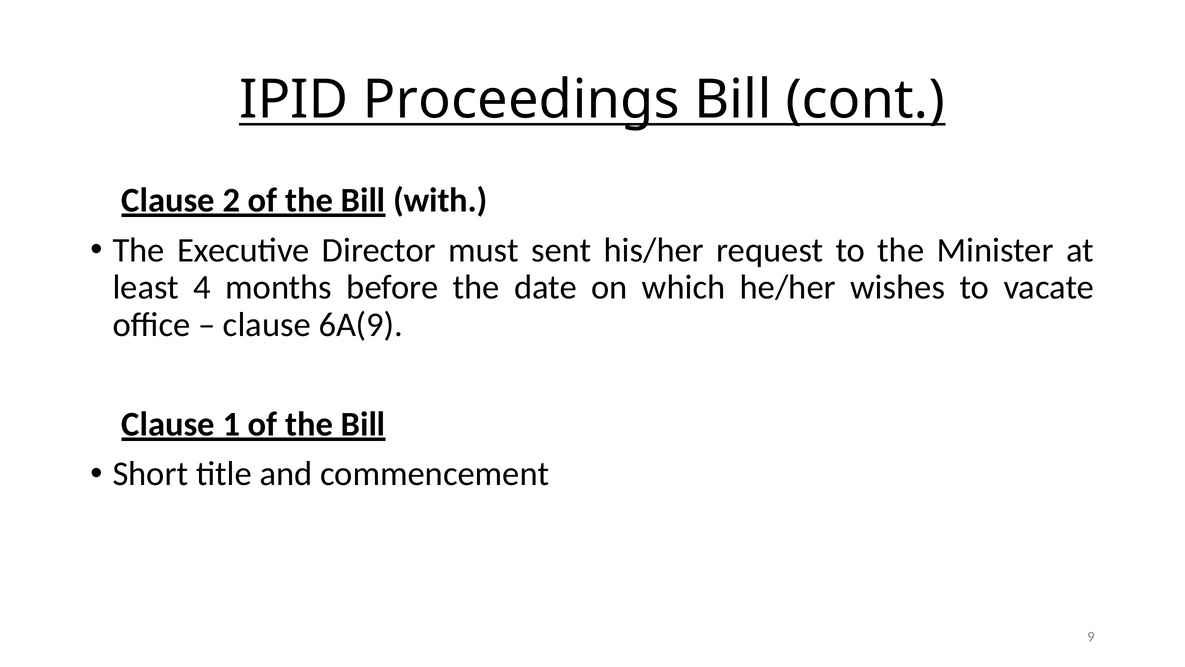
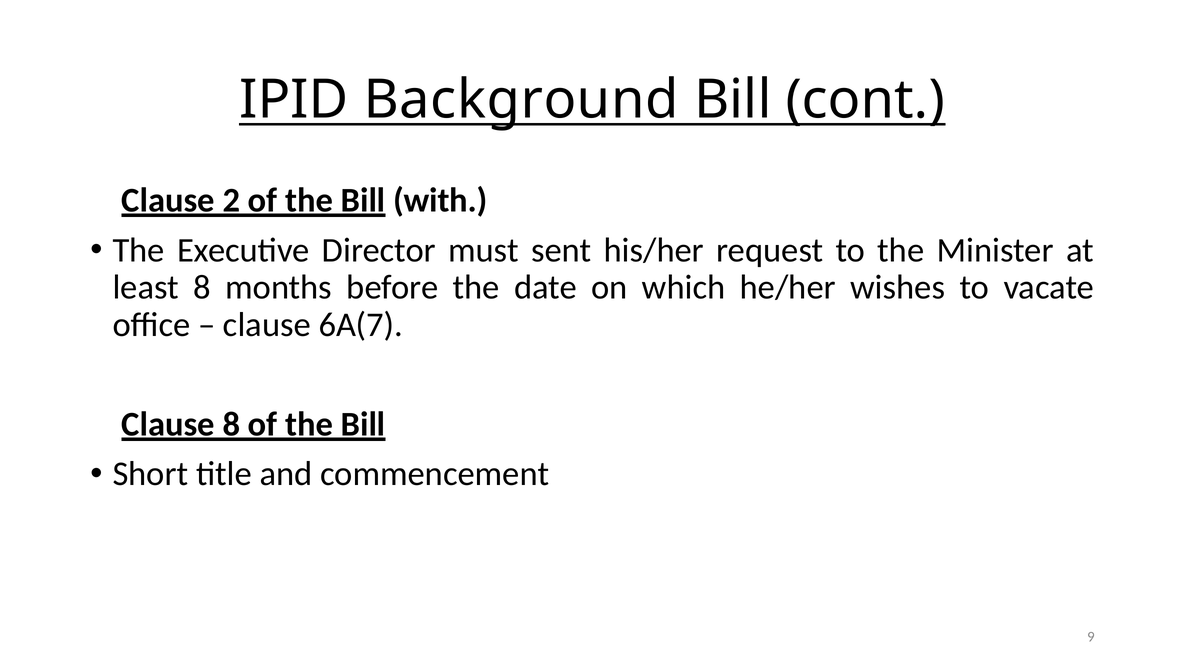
Proceedings: Proceedings -> Background (521, 100)
least 4: 4 -> 8 (202, 287)
6A(9: 6A(9 -> 6A(7 (361, 325)
Clause 1: 1 -> 8 (231, 424)
